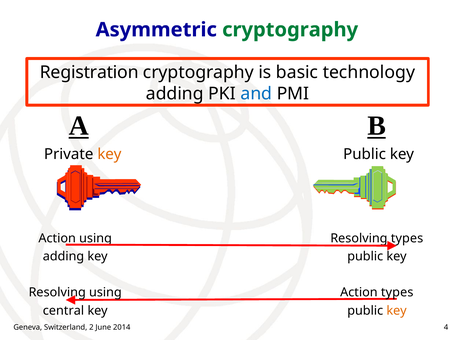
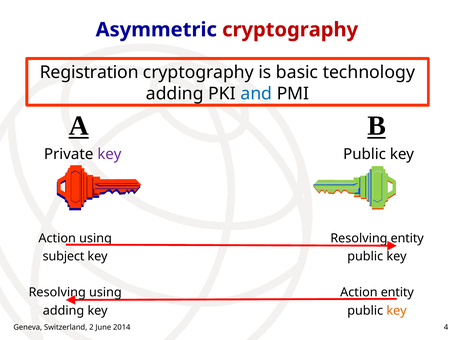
cryptography colour: green -> red (290, 30)
key colour: orange -> purple (109, 154)
types: types -> entity (407, 239)
adding: adding -> subject (64, 257)
Action types: types -> entity (397, 293)
central: central -> adding (64, 311)
